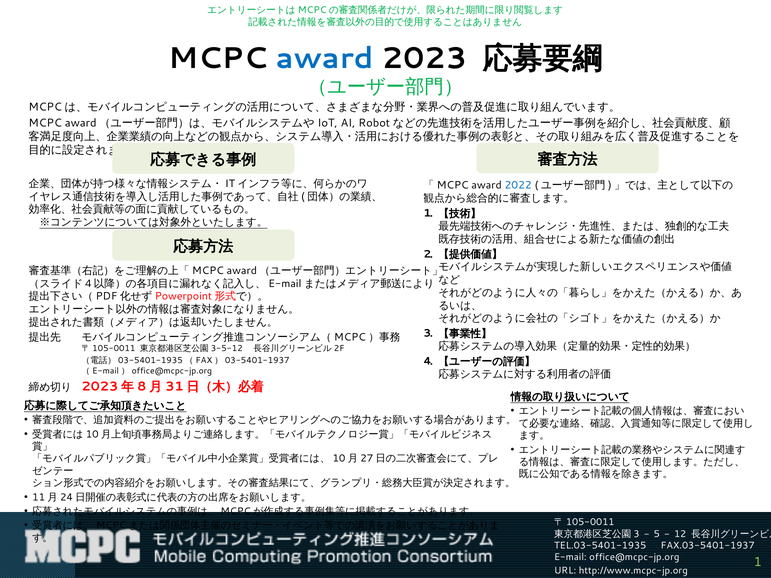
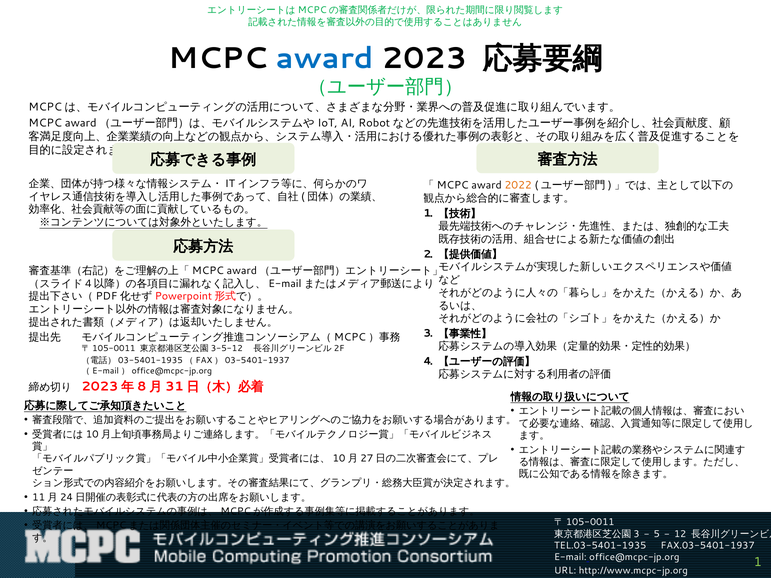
2022 colour: blue -> orange (518, 186)
